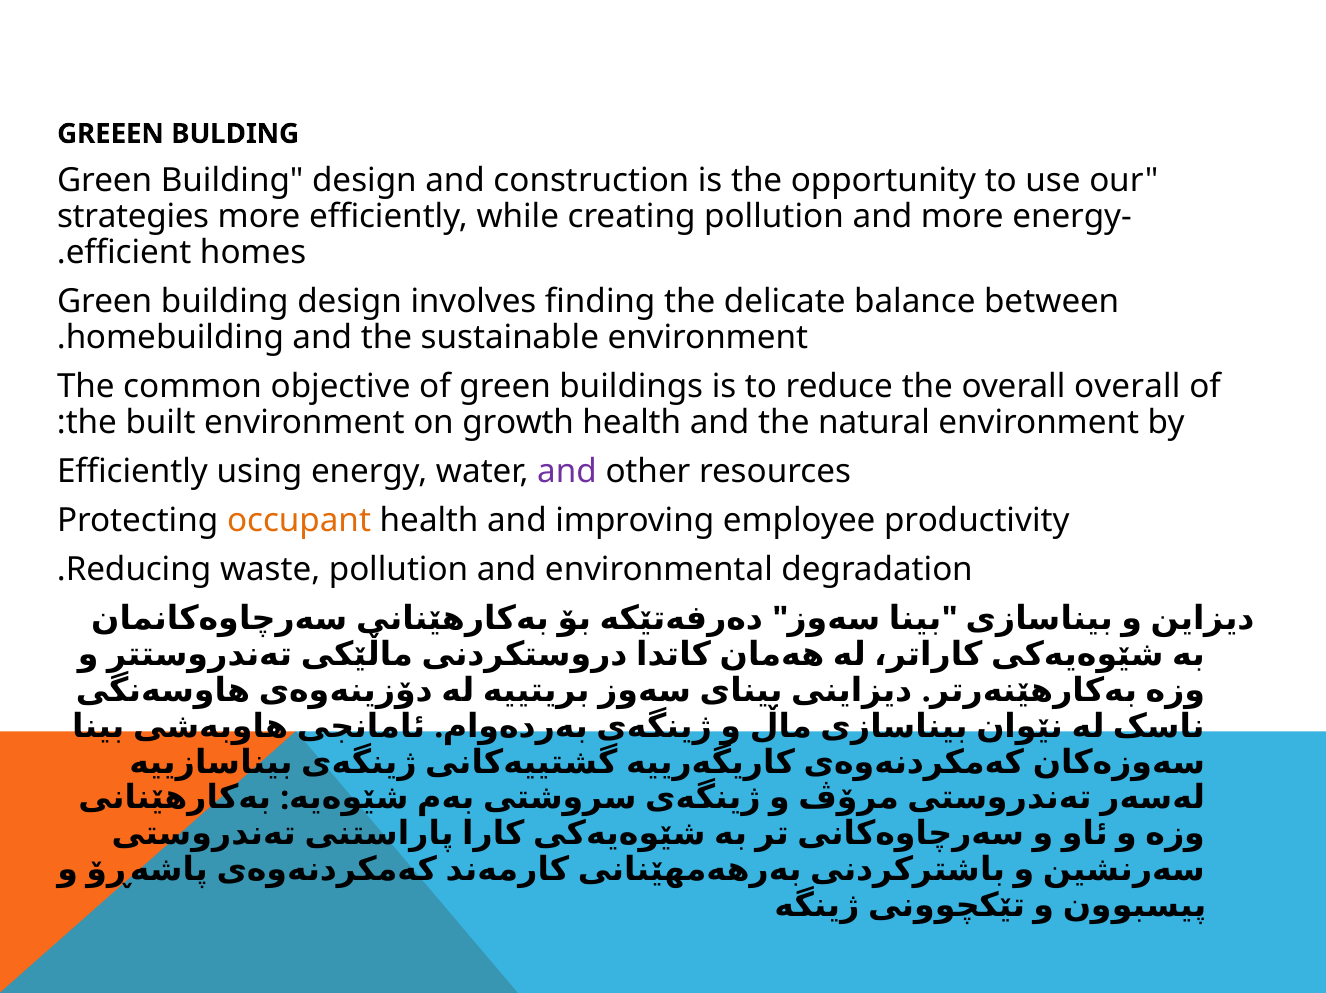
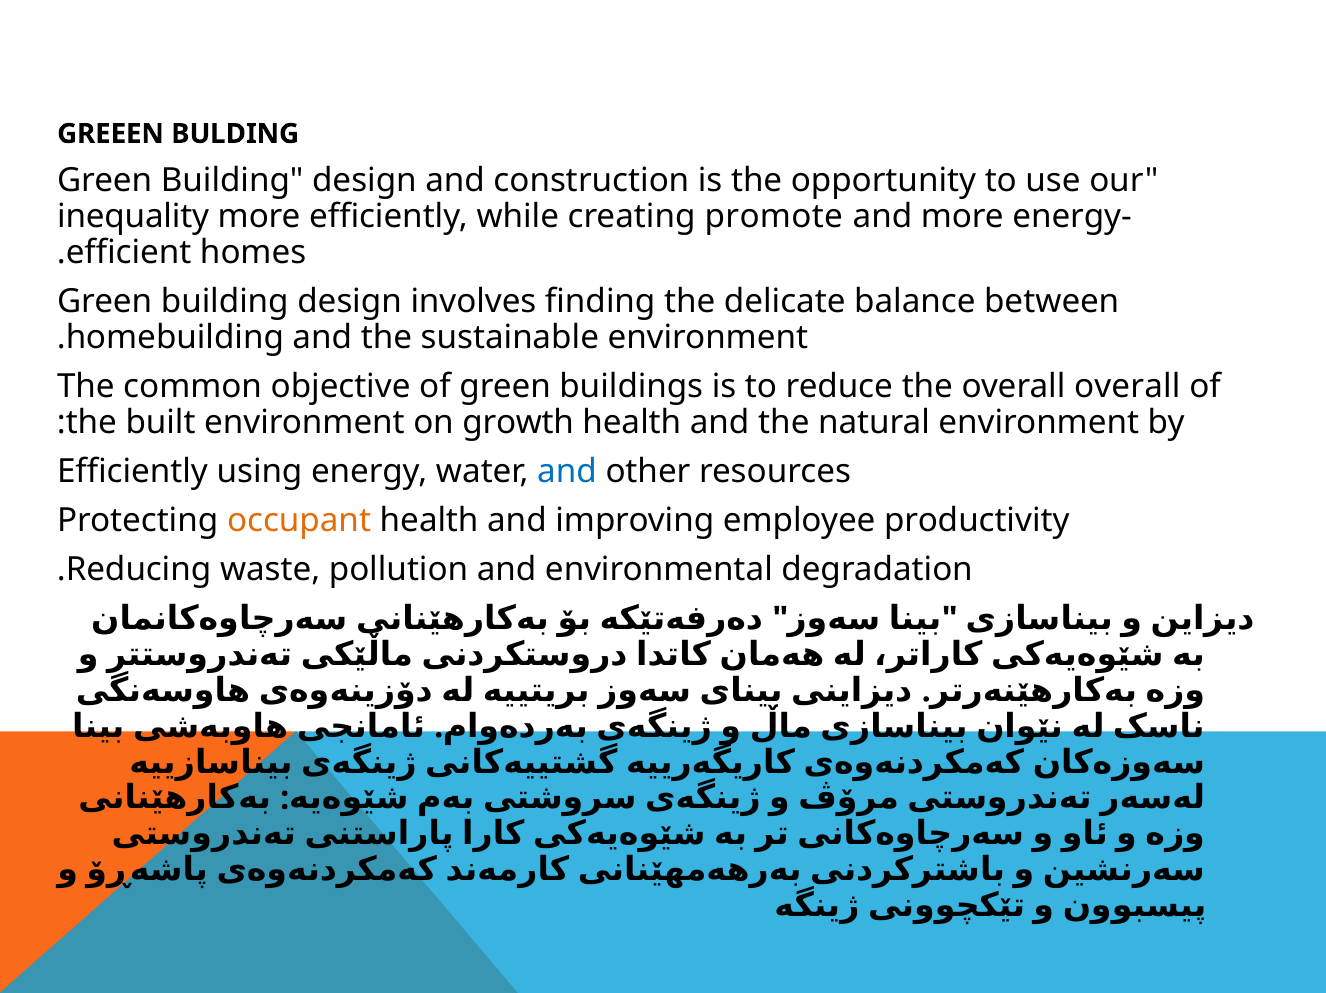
strategies: strategies -> inequality (133, 217)
creating pollution: pollution -> promote (774, 217)
and colour: purple -> blue (567, 472)
